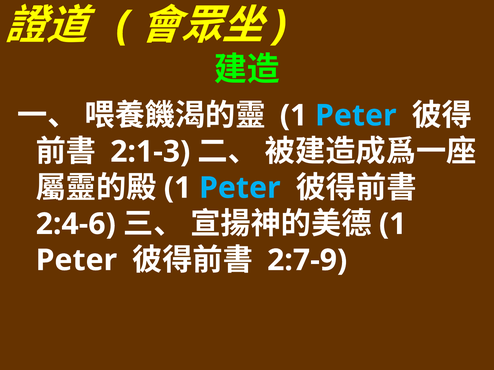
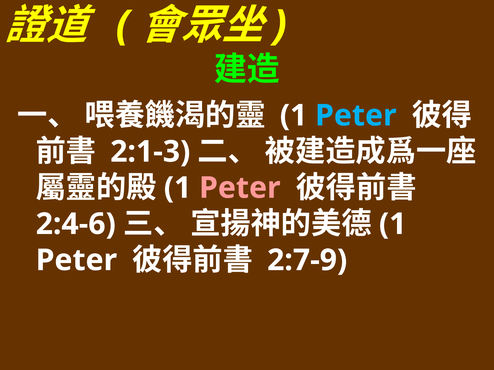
Peter colour: light blue -> pink (240, 188)
